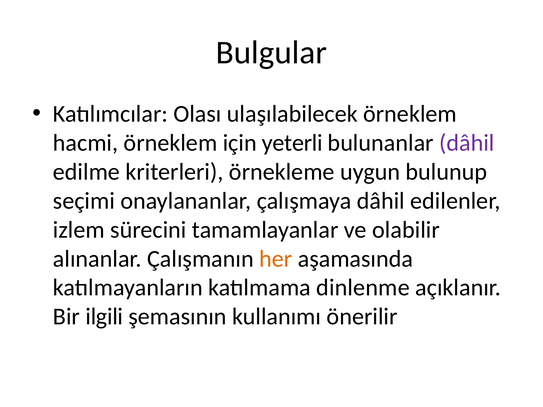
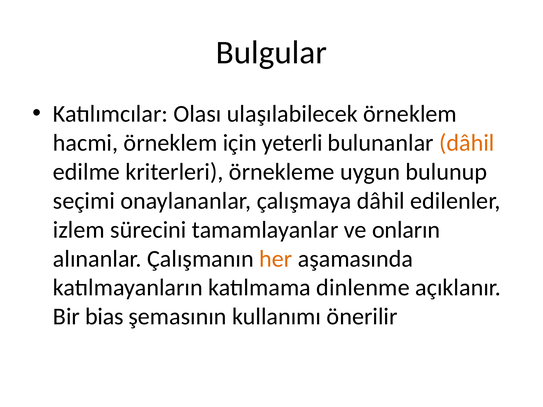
dâhil colour: purple -> orange (467, 143)
olabilir: olabilir -> onların (406, 230)
ilgili: ilgili -> bias (104, 317)
